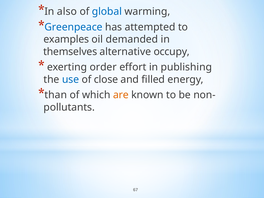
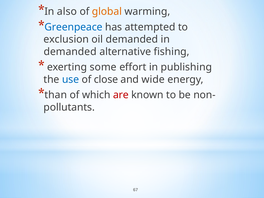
global colour: blue -> orange (107, 12)
examples: examples -> exclusion (66, 39)
themselves: themselves -> demanded (70, 52)
occupy: occupy -> fishing (172, 52)
order: order -> some (103, 67)
filled: filled -> wide (153, 80)
are colour: orange -> red (121, 95)
